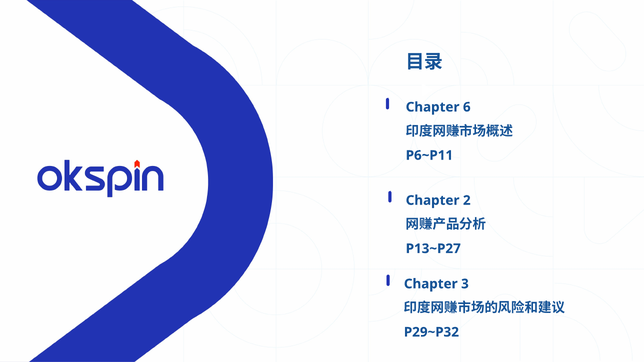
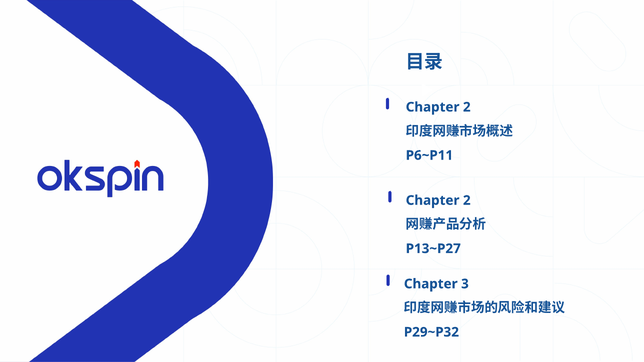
6: 6 -> 2 (467, 107)
